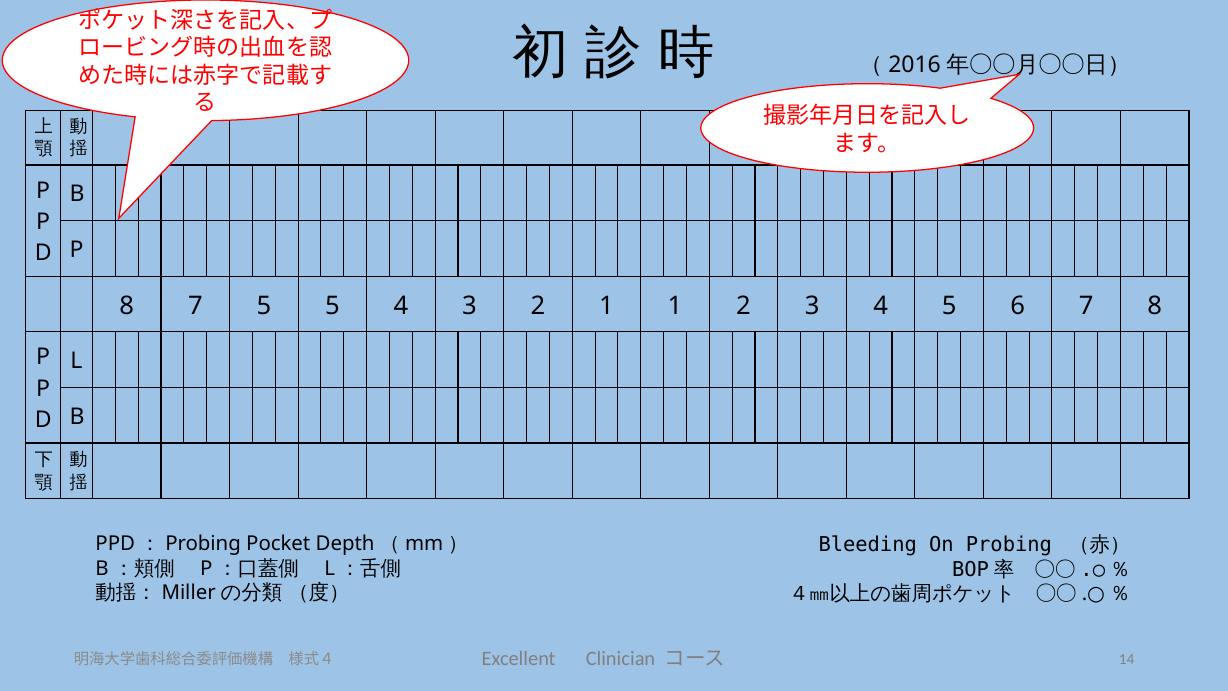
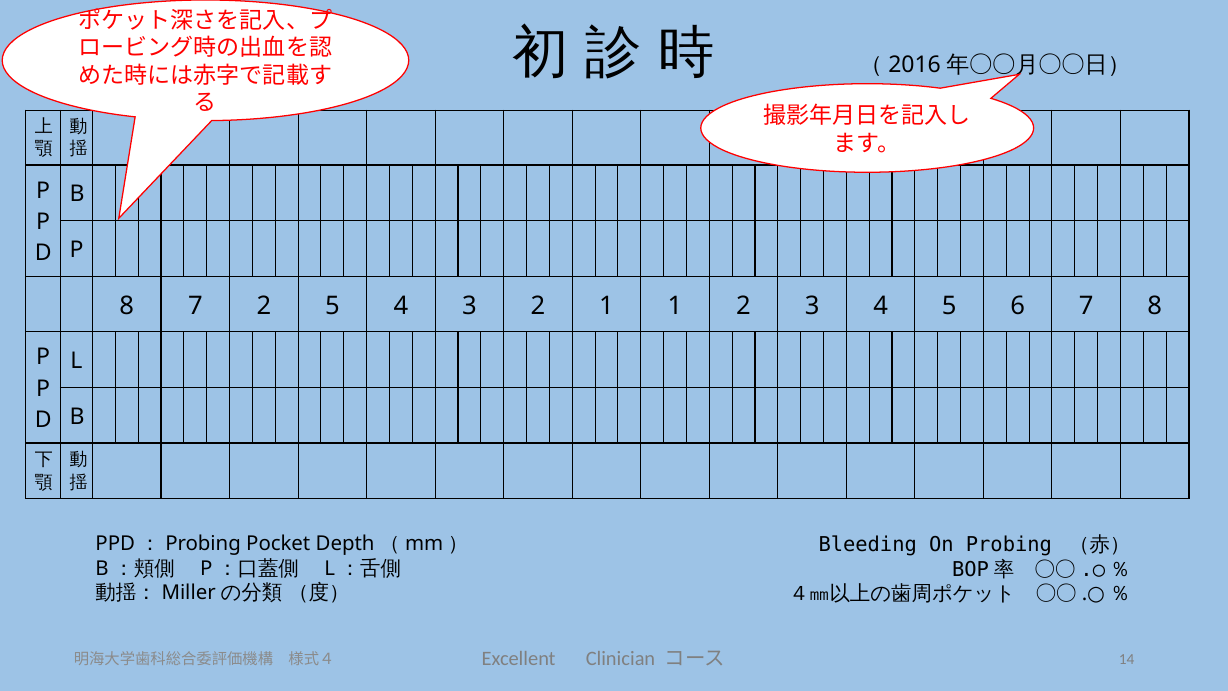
7 5: 5 -> 2 (264, 305)
